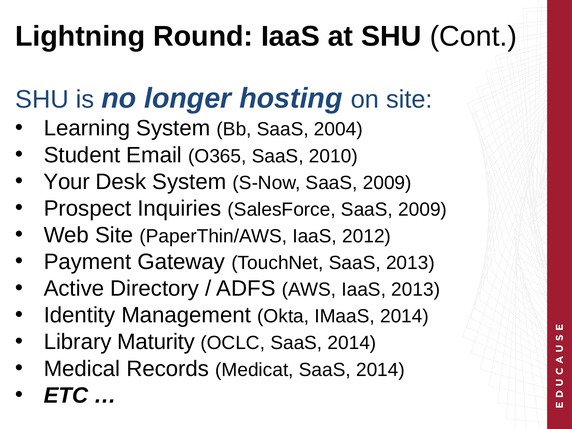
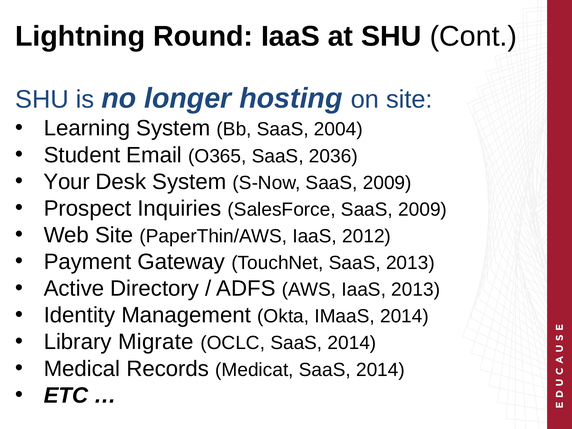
2010: 2010 -> 2036 (333, 156)
Maturity: Maturity -> Migrate (156, 342)
